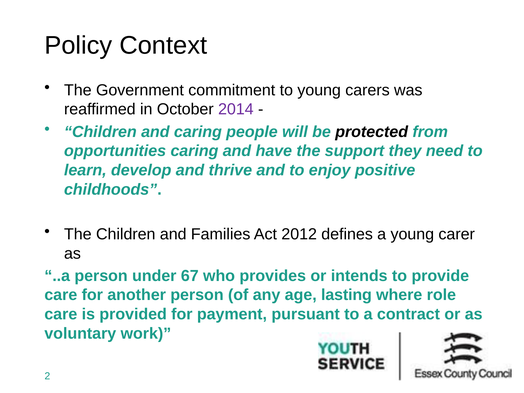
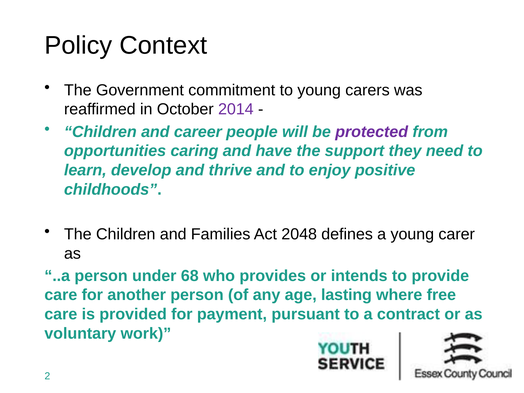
and caring: caring -> career (198, 132)
protected colour: black -> purple (372, 132)
2012: 2012 -> 2048 (299, 234)
67: 67 -> 68 (190, 276)
role: role -> free (441, 295)
